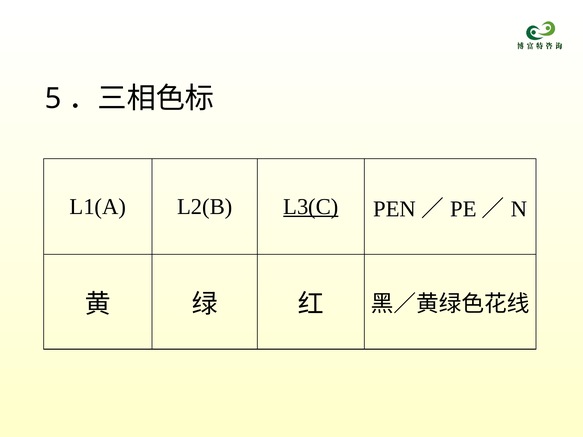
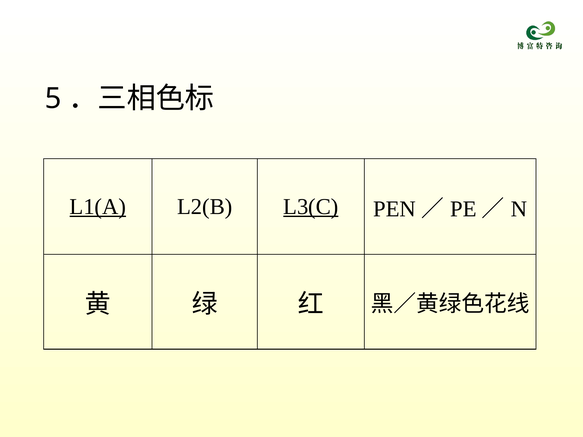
L1(A underline: none -> present (98, 207)
